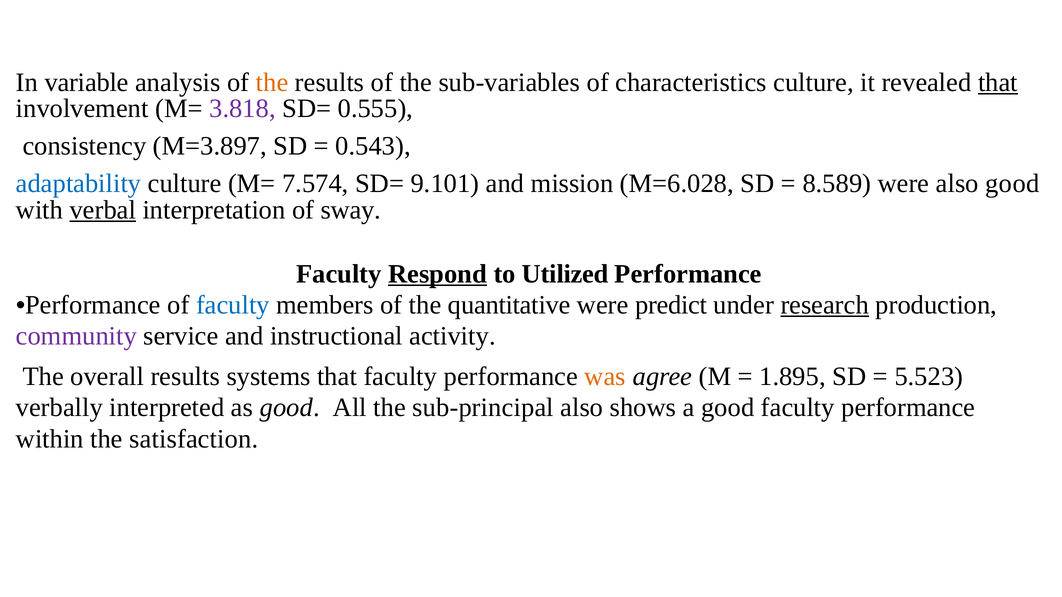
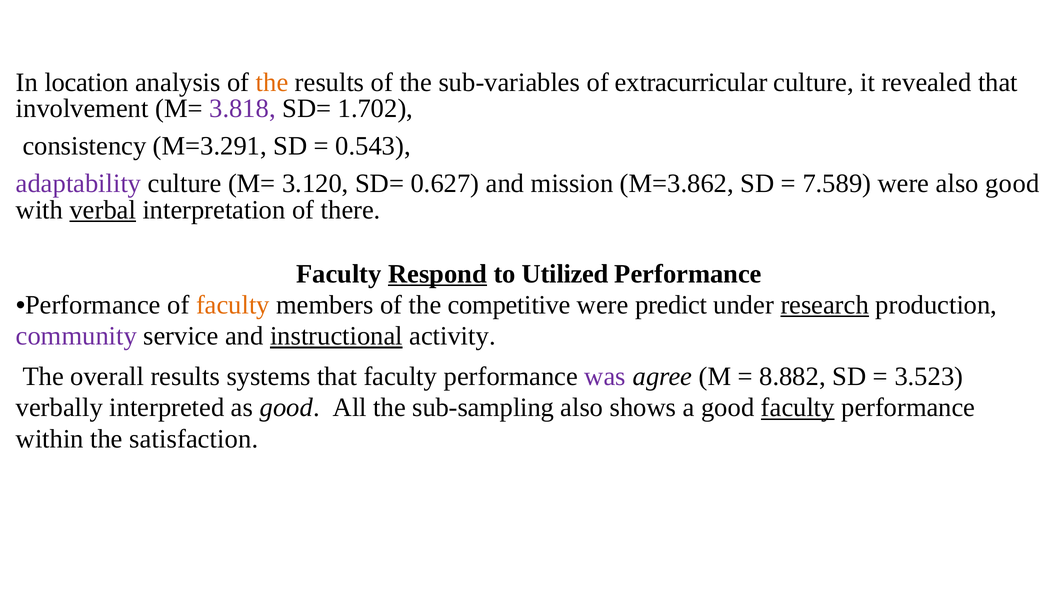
variable: variable -> location (87, 82)
characteristics: characteristics -> extracurricular (691, 82)
that underline: present -> none (998, 82)
0.555: 0.555 -> 1.702 (375, 109)
M=3.897: M=3.897 -> M=3.291 (210, 146)
adaptability colour: blue -> purple (79, 184)
7.574: 7.574 -> 3.120 (315, 184)
9.101: 9.101 -> 0.627 (445, 184)
M=6.028: M=6.028 -> M=3.862 (677, 184)
8.589: 8.589 -> 7.589 (837, 184)
sway: sway -> there (351, 210)
faculty colour: blue -> orange (233, 305)
quantitative: quantitative -> competitive (509, 305)
instructional underline: none -> present (336, 336)
was colour: orange -> purple (605, 377)
1.895: 1.895 -> 8.882 (792, 377)
5.523: 5.523 -> 3.523 (929, 377)
sub-principal: sub-principal -> sub-sampling (483, 408)
faculty underline: none -> present (798, 408)
